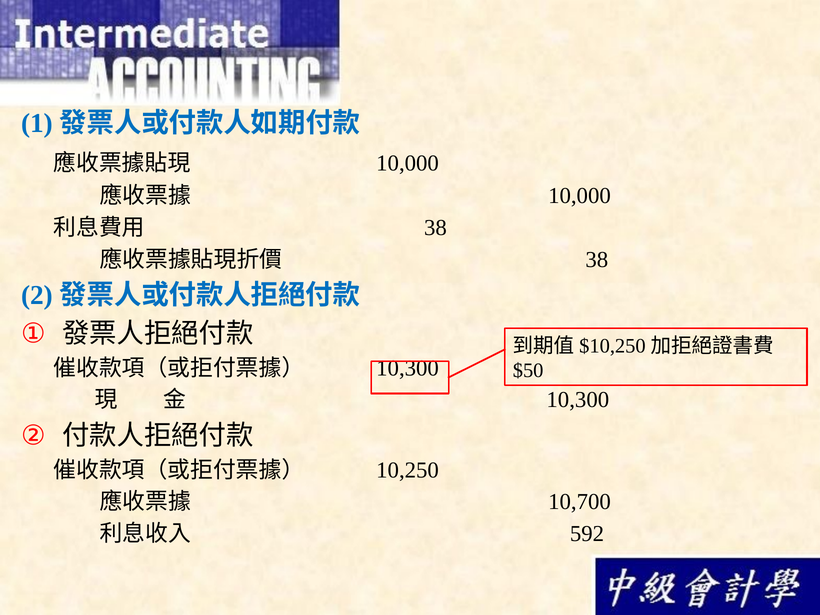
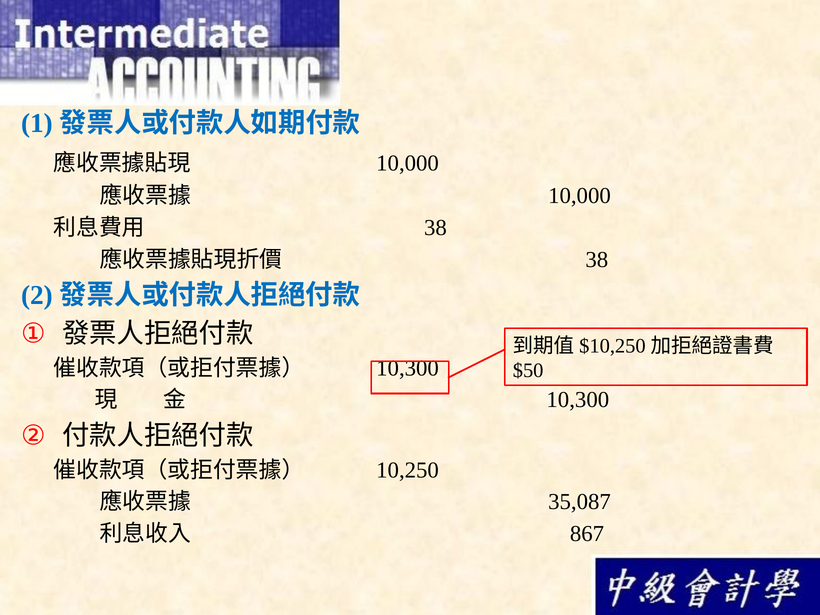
10,700: 10,700 -> 35,087 (580, 502)
592: 592 -> 867 (587, 534)
